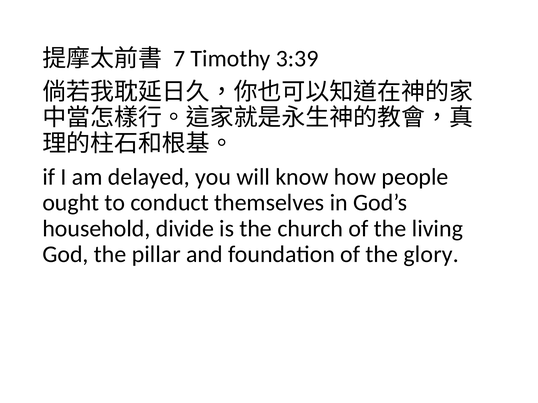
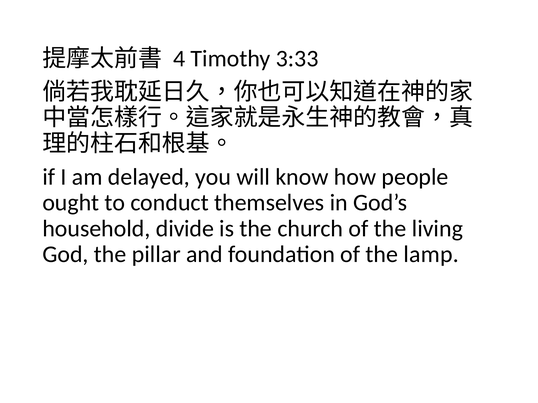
7: 7 -> 4 (179, 59)
3:39: 3:39 -> 3:33 (297, 59)
glory: glory -> lamp (431, 255)
